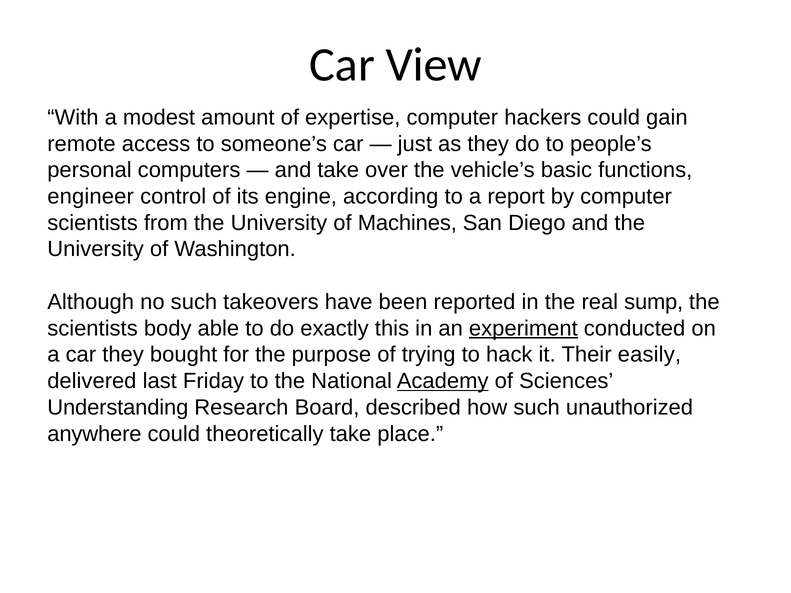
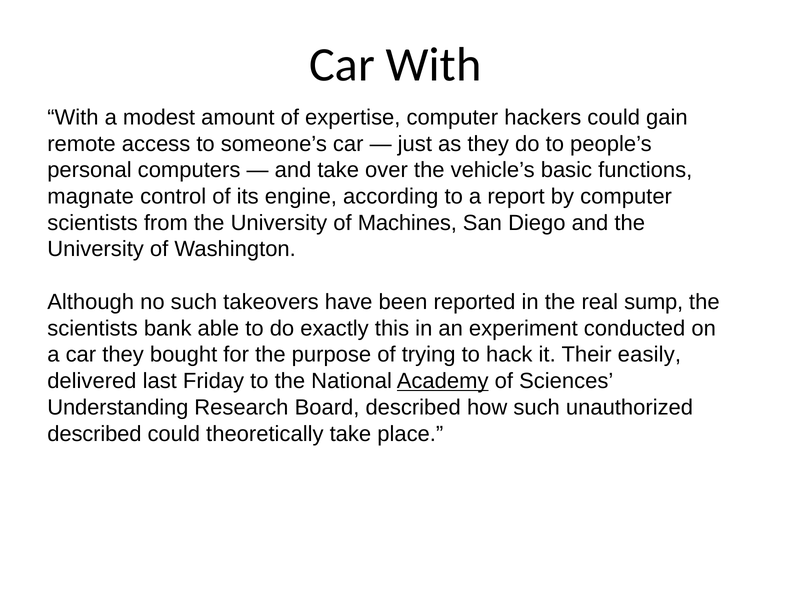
Car View: View -> With (434, 65)
engineer: engineer -> magnate (91, 197)
body: body -> bank (168, 328)
experiment underline: present -> none (523, 328)
anywhere: anywhere -> described (94, 434)
